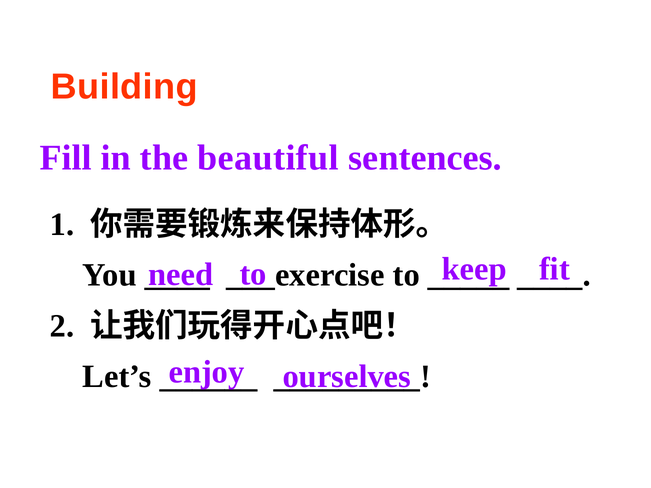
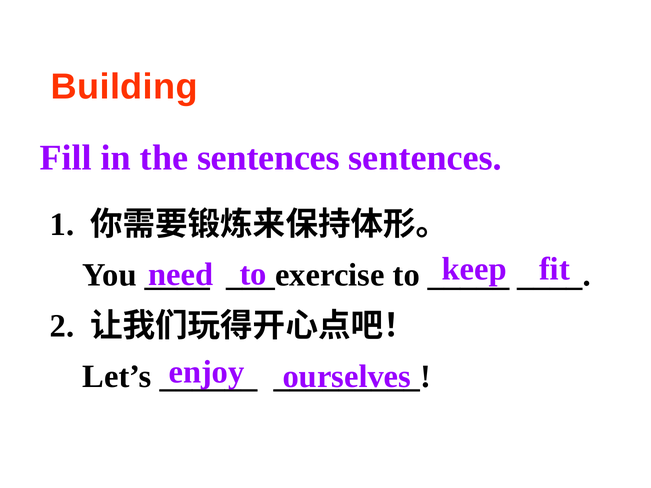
the beautiful: beautiful -> sentences (268, 158)
